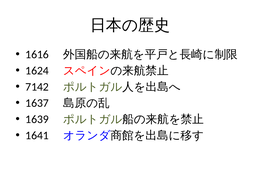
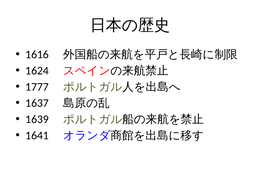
7142: 7142 -> 1777 (37, 87)
